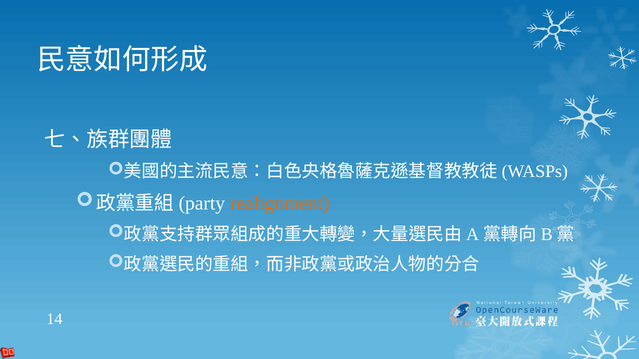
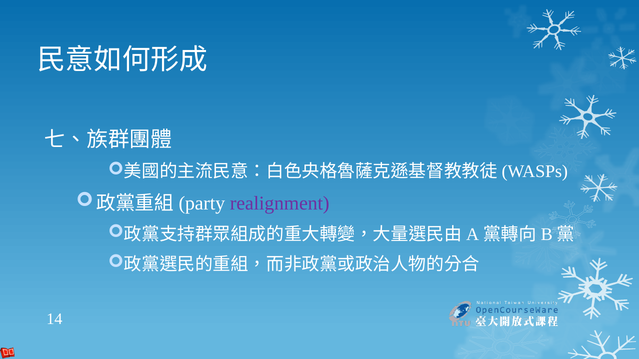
realignment colour: orange -> purple (280, 203)
